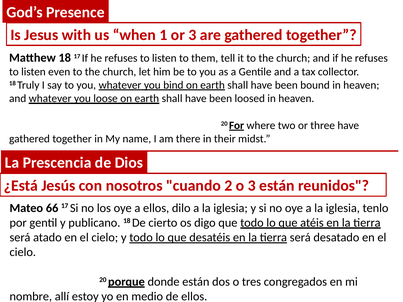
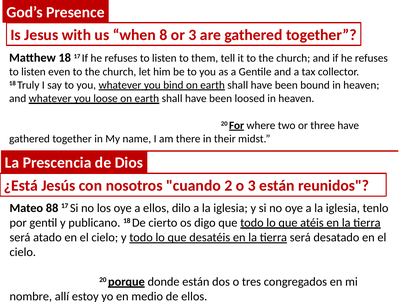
1: 1 -> 8 (163, 35)
66: 66 -> 88 (52, 208)
